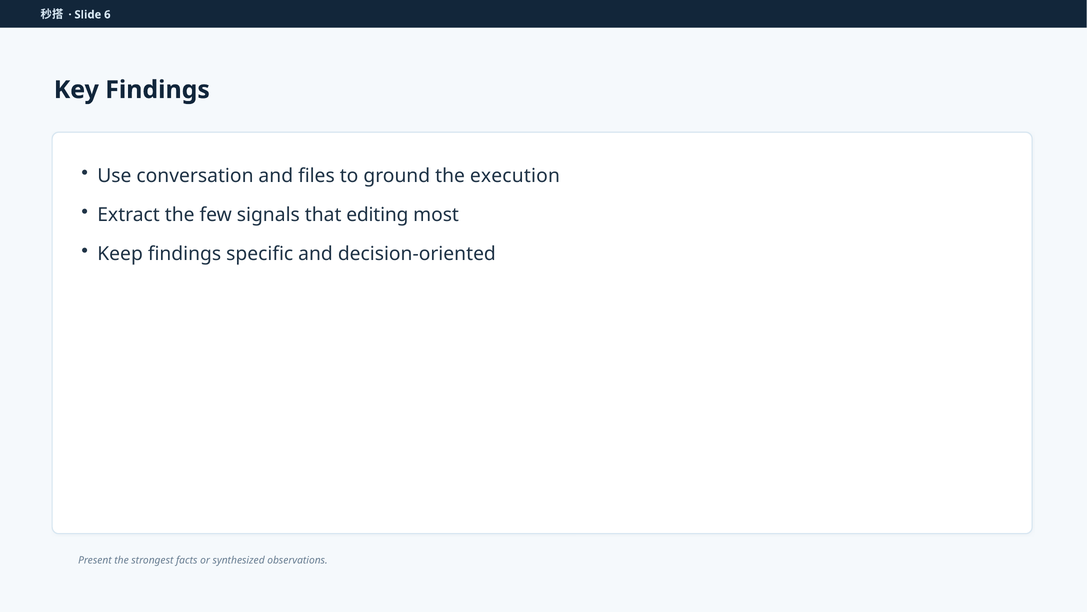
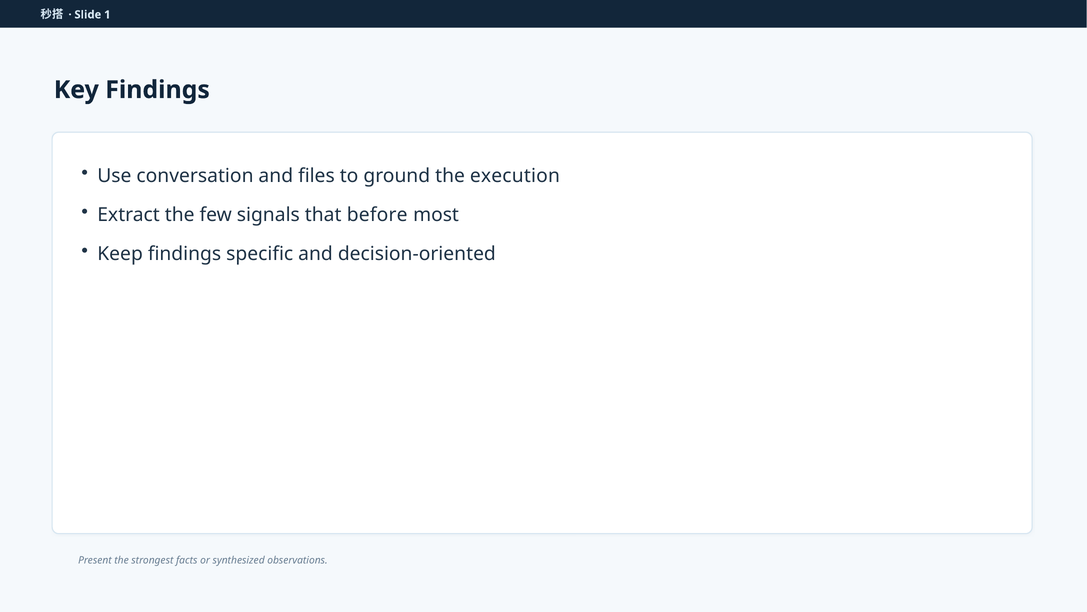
6: 6 -> 1 (107, 15)
editing: editing -> before (377, 215)
